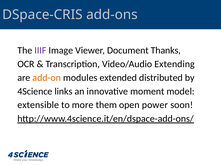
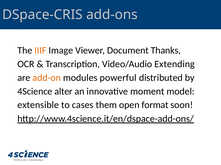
IIIF colour: purple -> orange (40, 51)
extended: extended -> powerful (118, 78)
links: links -> alter (63, 92)
more: more -> cases (83, 105)
power: power -> format (155, 105)
